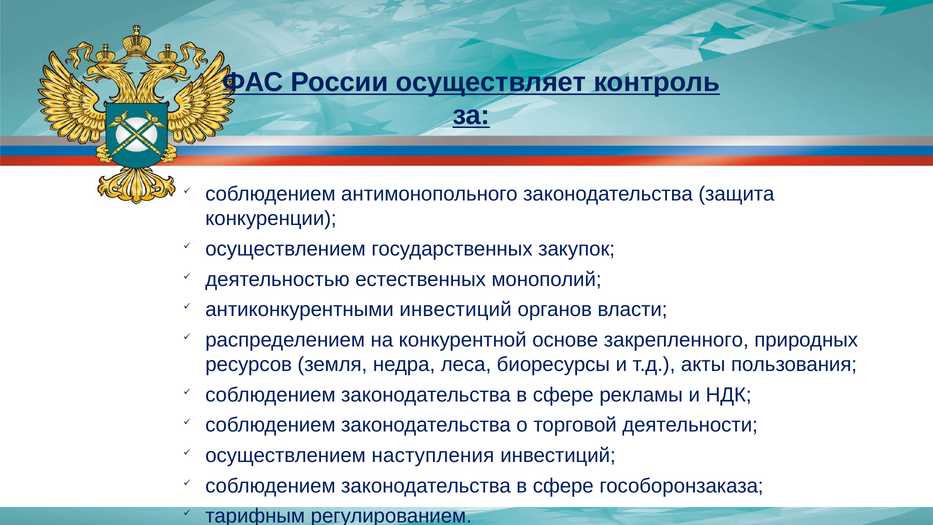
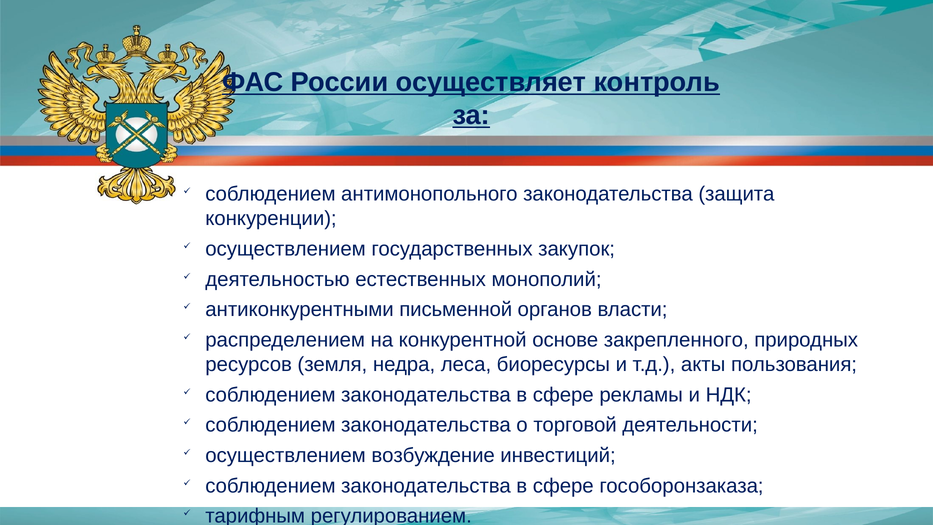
антиконкурентными инвестиций: инвестиций -> письменной (456, 310)
наступления: наступления -> возбуждение (433, 455)
